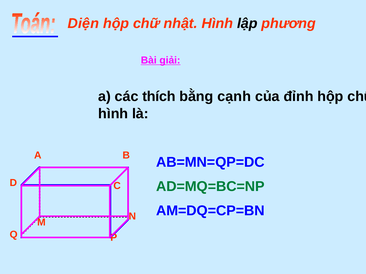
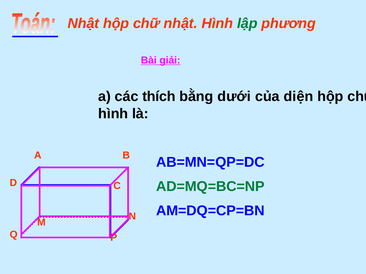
Diện: Diện -> Nhật (83, 24)
lập colour: black -> green (247, 24)
cạnh: cạnh -> dưới (234, 97)
đỉnh: đỉnh -> diện (298, 97)
